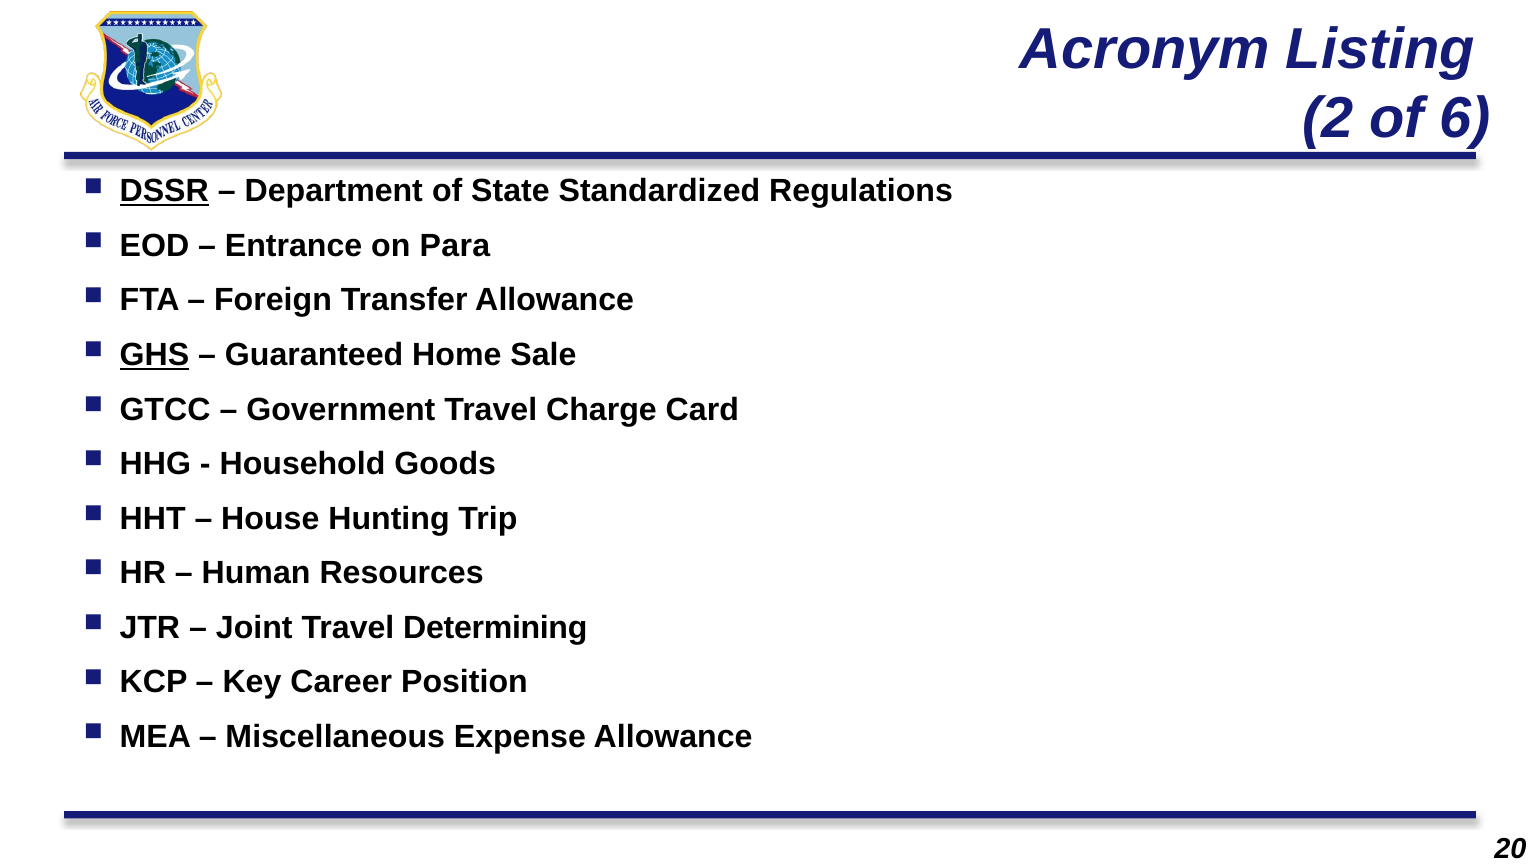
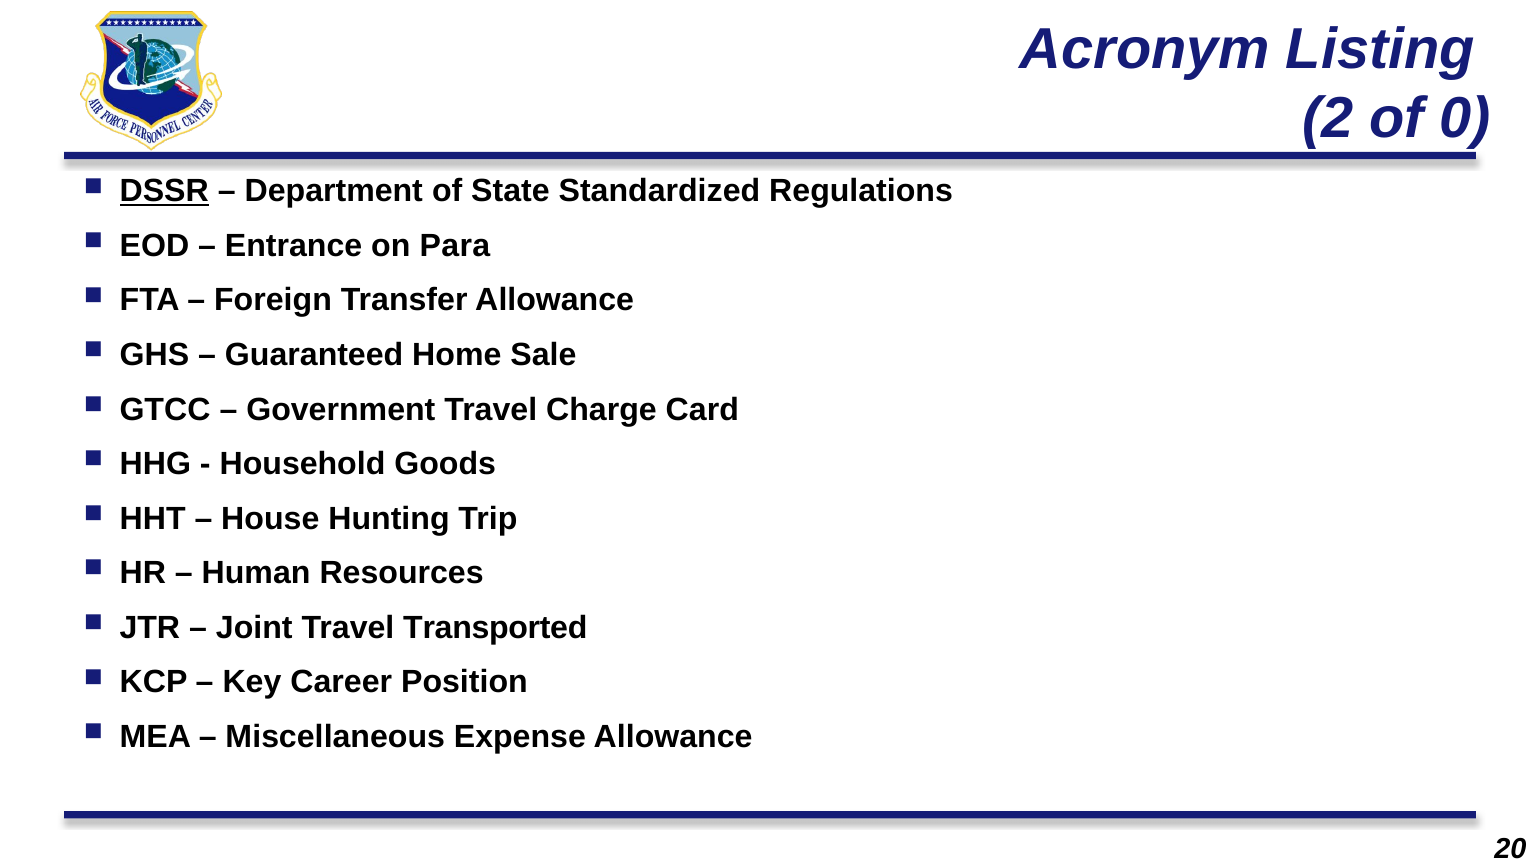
6: 6 -> 0 (1466, 118)
GHS underline: present -> none (154, 355)
Determining: Determining -> Transported (495, 628)
